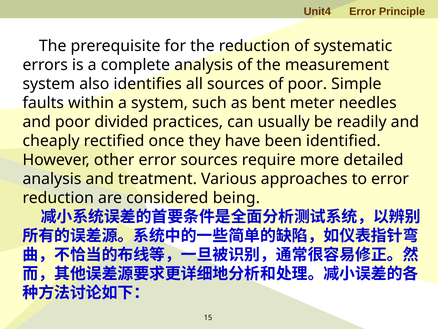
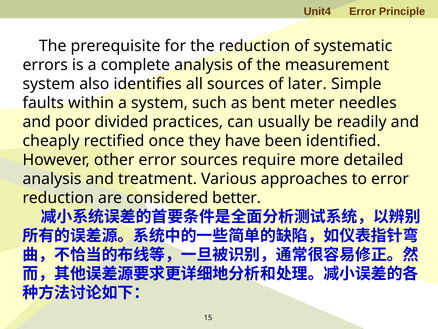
of poor: poor -> later (307, 84)
being: being -> better (237, 198)
